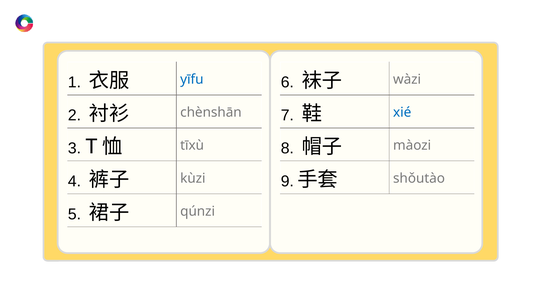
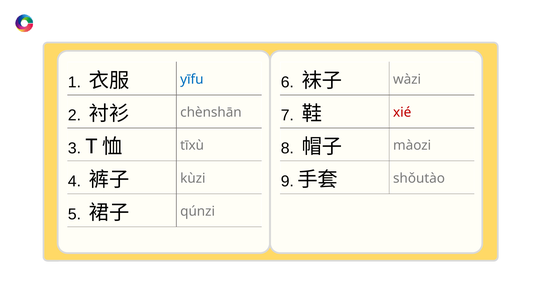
xié colour: blue -> red (402, 112)
